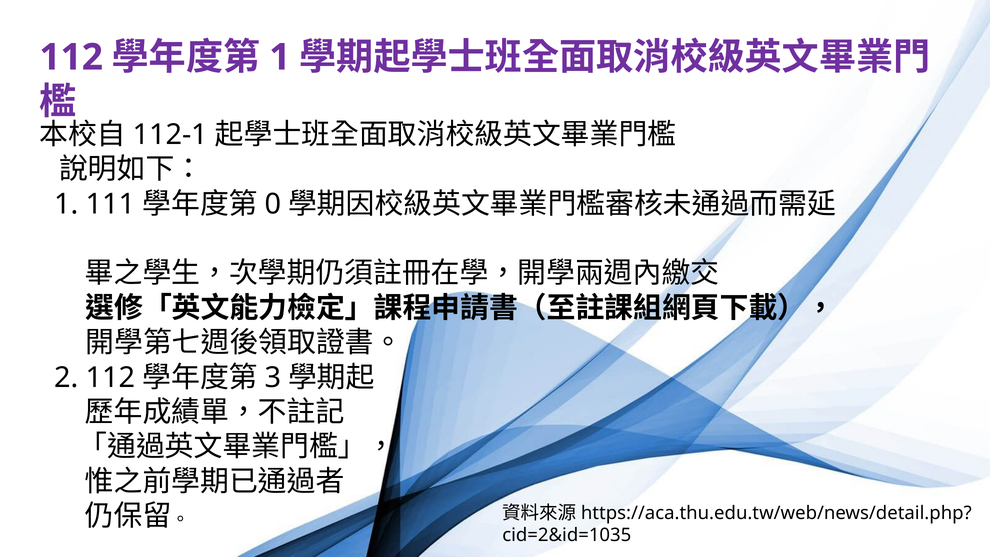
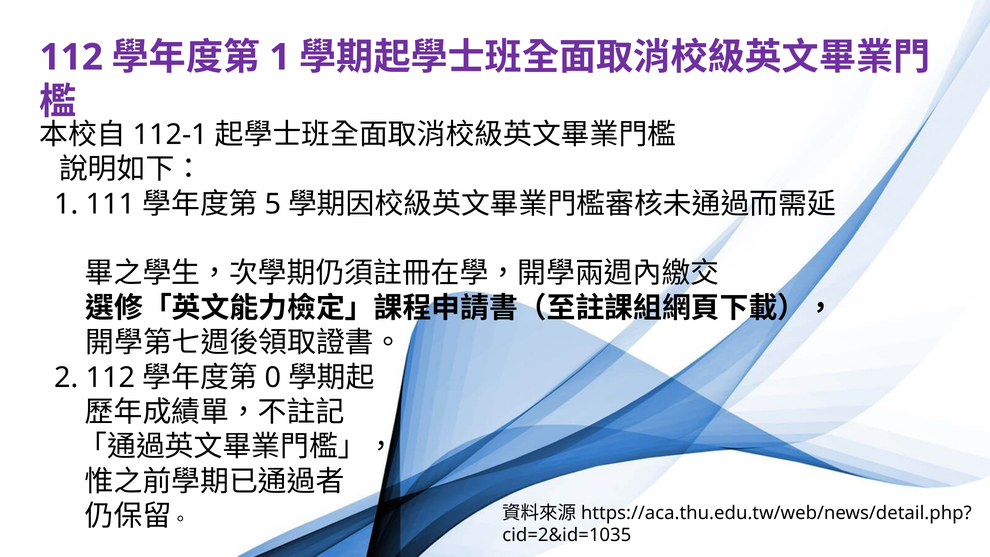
0: 0 -> 5 (273, 204)
3: 3 -> 0 (273, 377)
